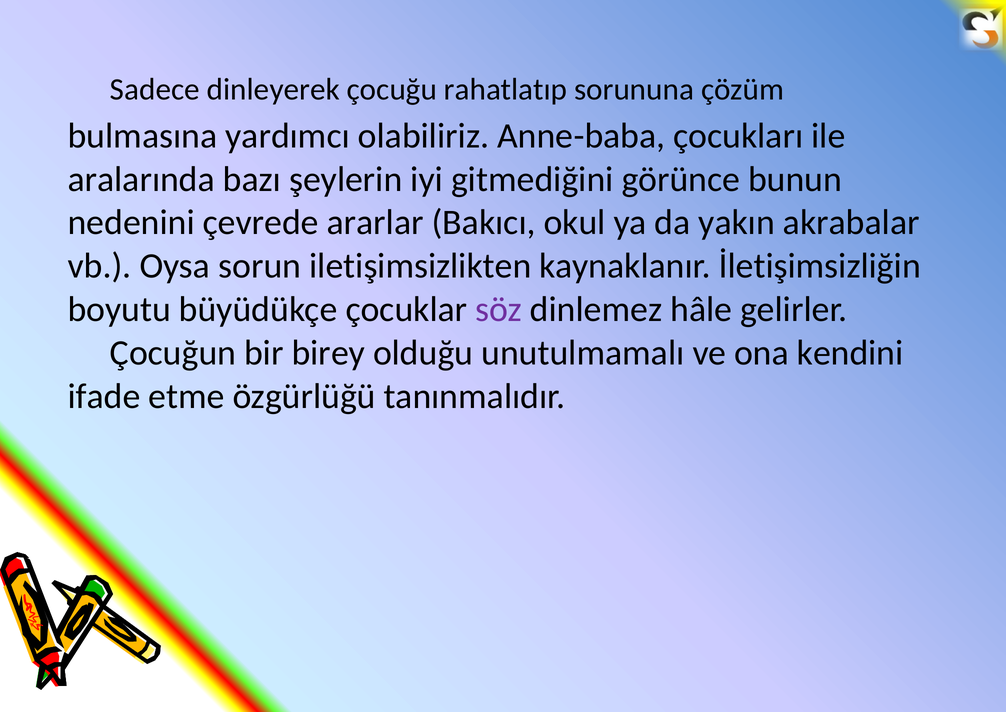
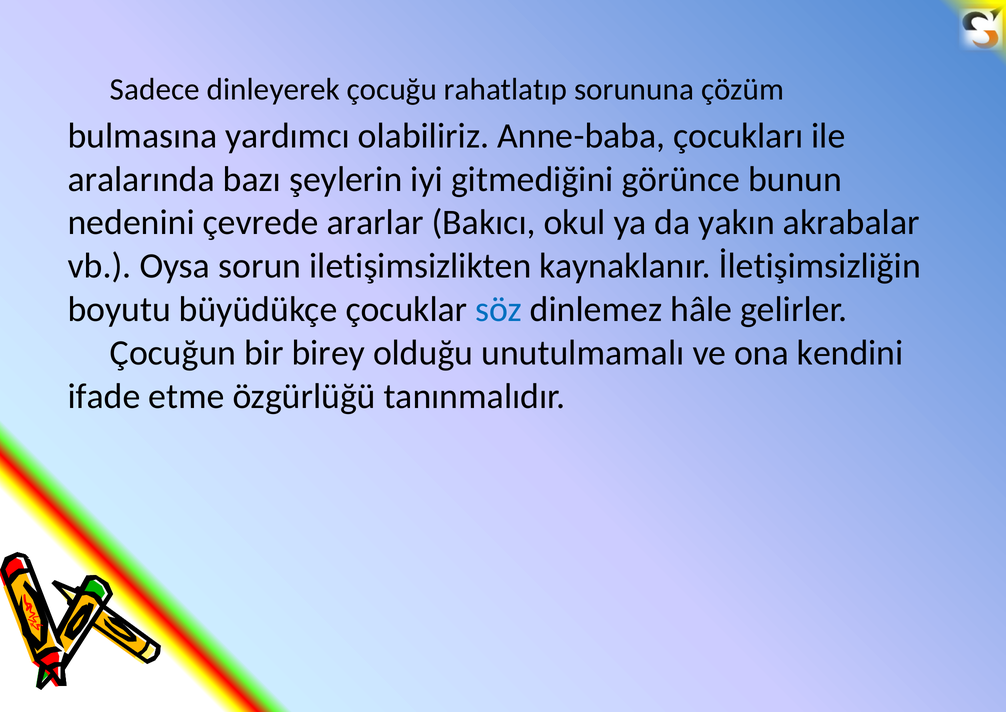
söz colour: purple -> blue (499, 309)
